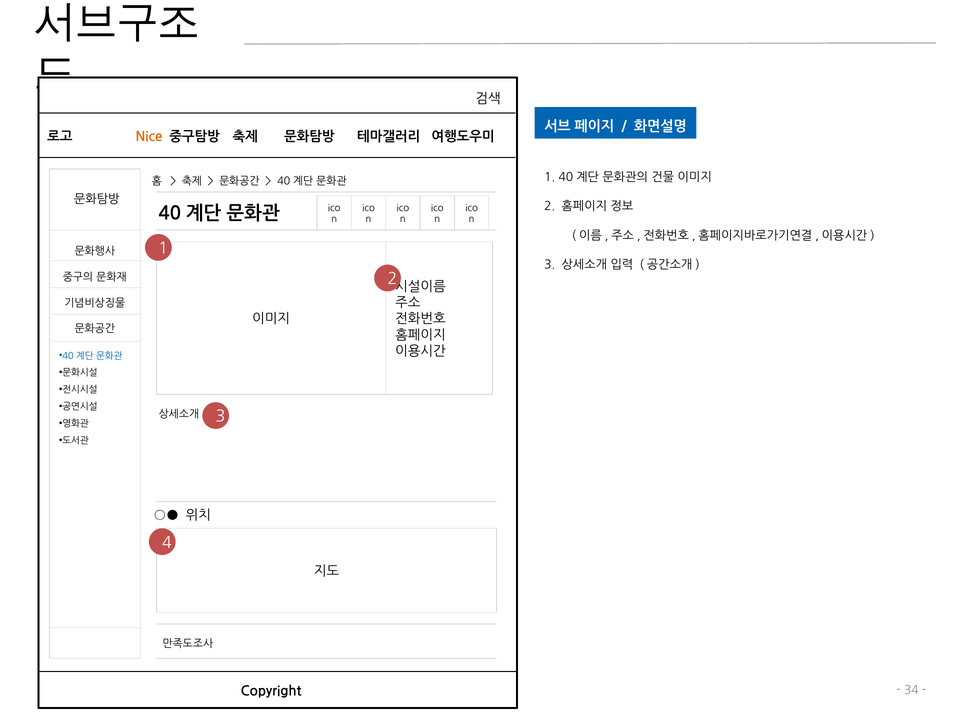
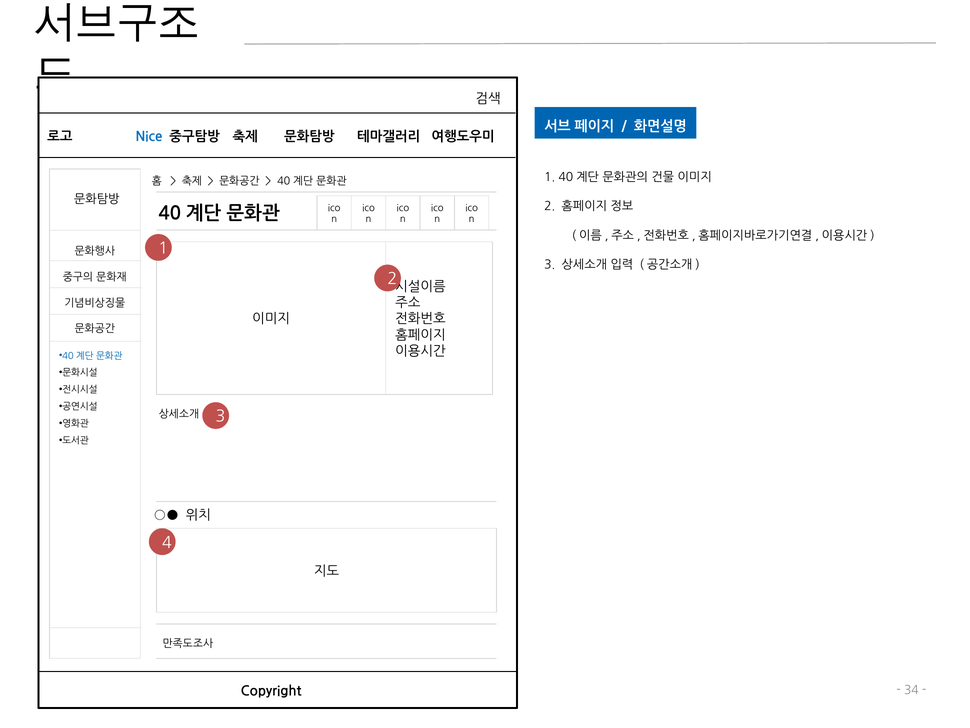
Nice colour: orange -> blue (149, 137)
